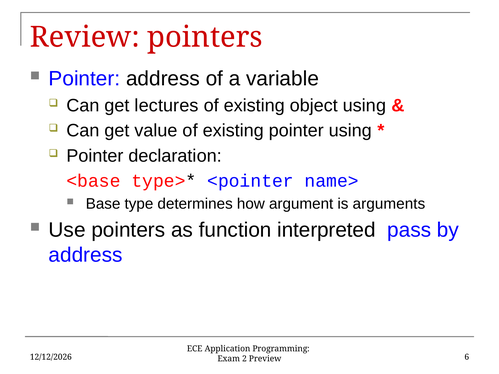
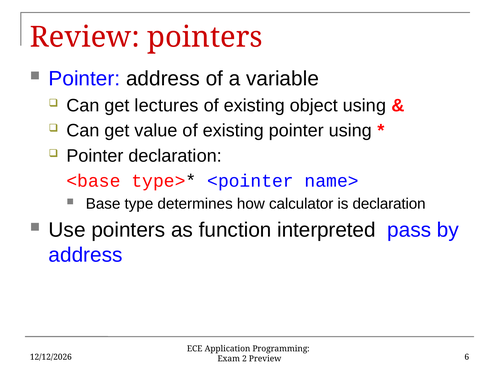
argument: argument -> calculator (301, 204)
is arguments: arguments -> declaration (389, 204)
